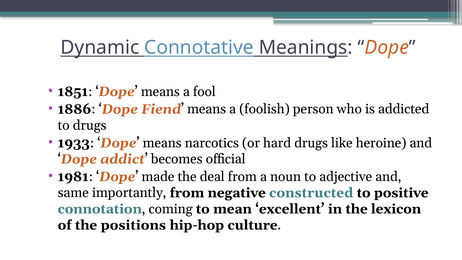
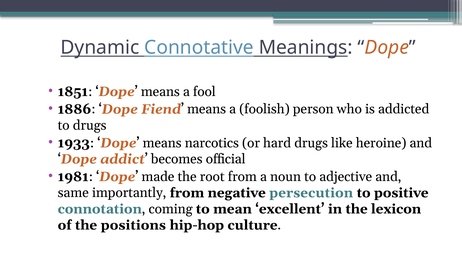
deal: deal -> root (212, 177)
constructed: constructed -> persecution (311, 193)
